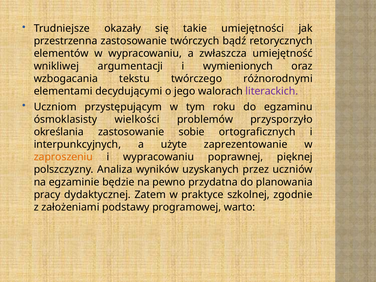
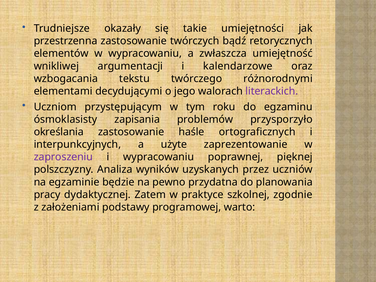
wymienionych: wymienionych -> kalendarzowe (238, 66)
wielkości: wielkości -> zapisania (137, 119)
sobie: sobie -> haśle (192, 132)
zaproszeniu colour: orange -> purple (63, 157)
